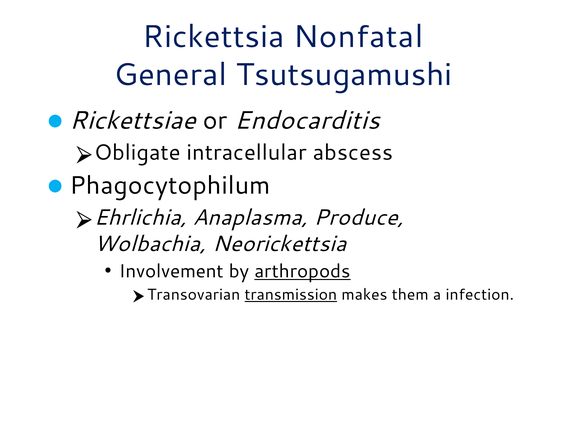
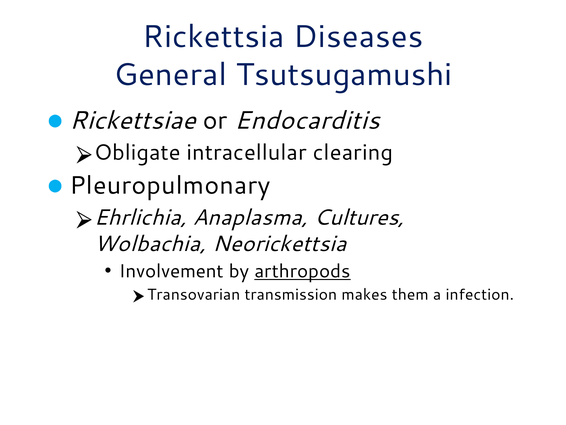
Nonfatal: Nonfatal -> Diseases (358, 37)
abscess: abscess -> clearing (353, 152)
Phagocytophilum: Phagocytophilum -> Pleuropulmonary (170, 185)
Produce: Produce -> Cultures (359, 217)
transmission underline: present -> none (291, 294)
